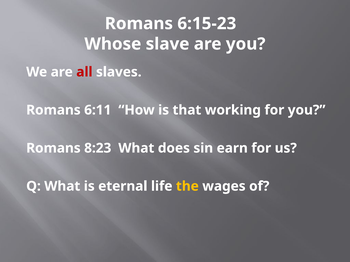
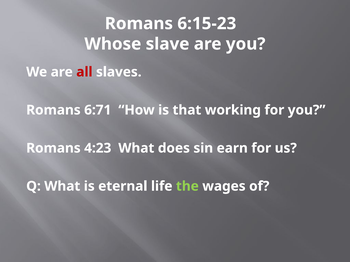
6:11: 6:11 -> 6:71 (98, 110)
8:23: 8:23 -> 4:23 (98, 148)
the colour: yellow -> light green (187, 187)
